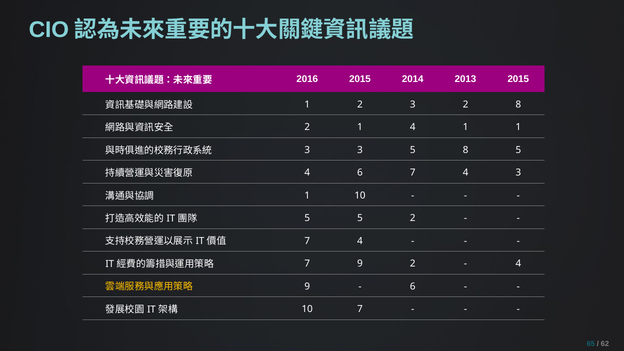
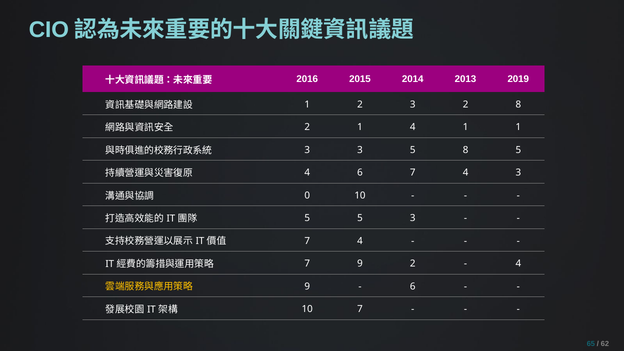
2013 2015: 2015 -> 2019 (518, 79)
1: 1 -> 0 (307, 195)
5 2: 2 -> 3 (413, 218)
